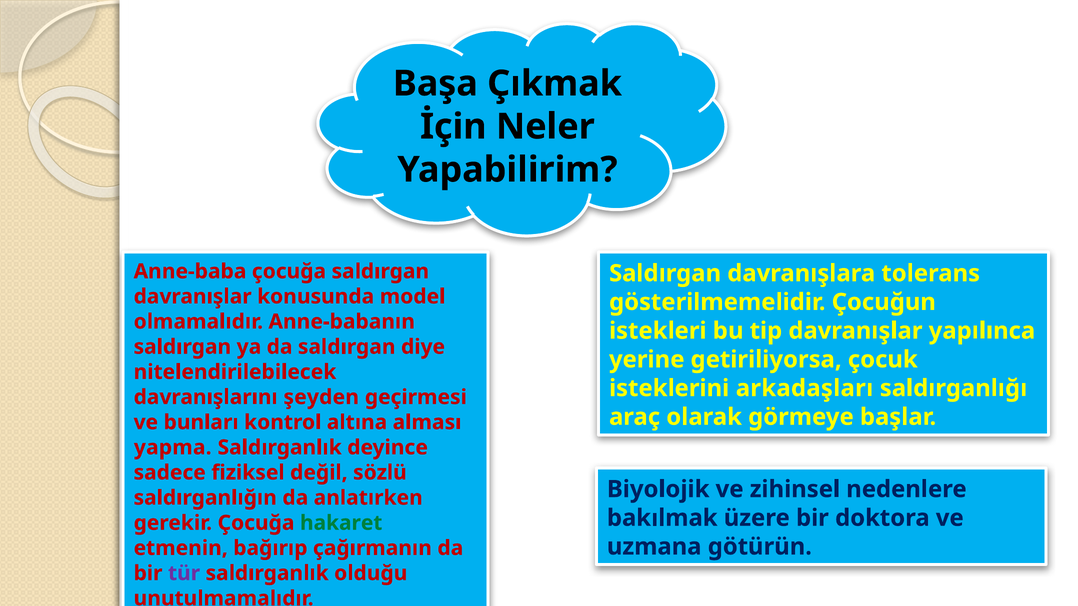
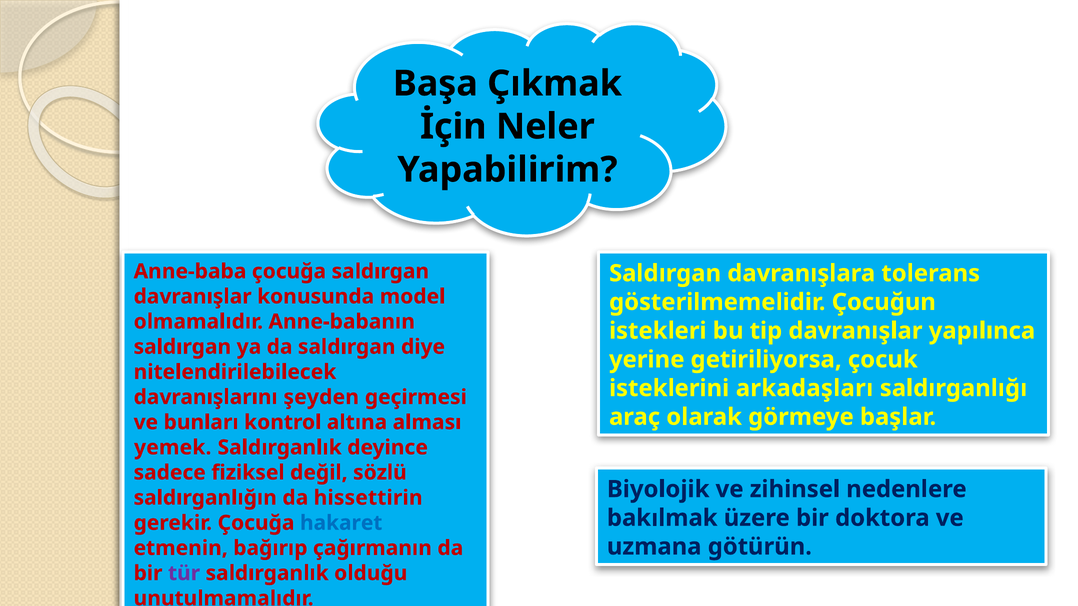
yapma: yapma -> yemek (173, 448)
anlatırken: anlatırken -> hissettirin (368, 498)
hakaret colour: green -> blue (341, 523)
